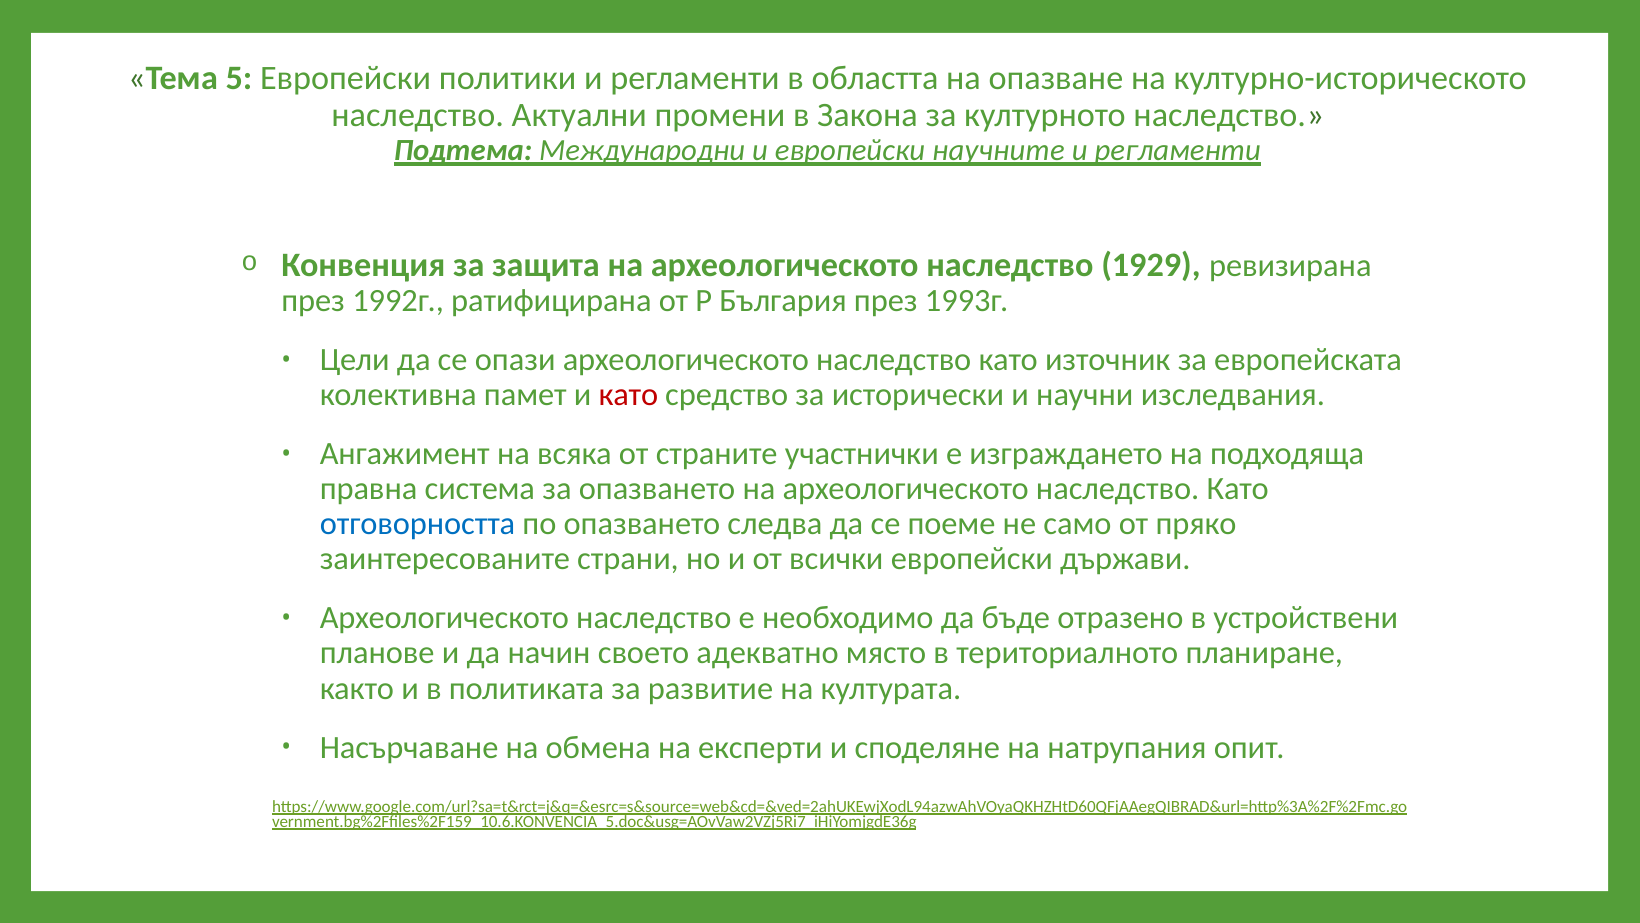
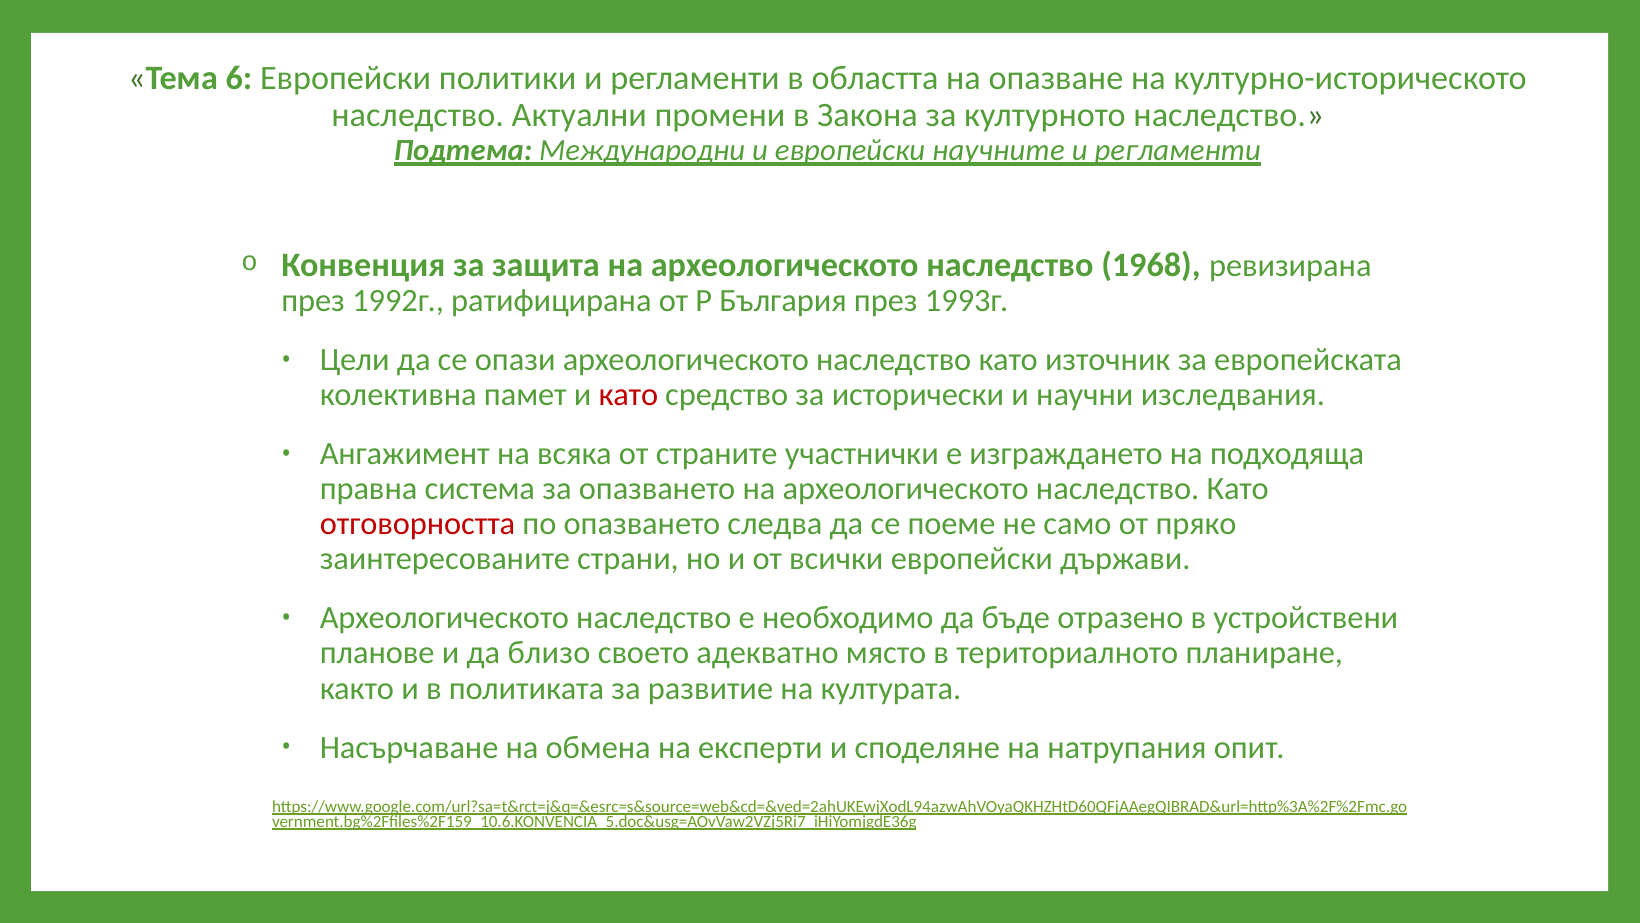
5: 5 -> 6 (239, 78)
1929: 1929 -> 1968 (1151, 265)
отговорността colour: blue -> red (418, 524)
начин: начин -> близо (549, 653)
